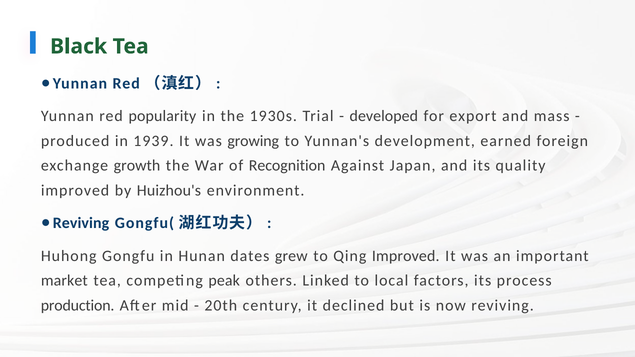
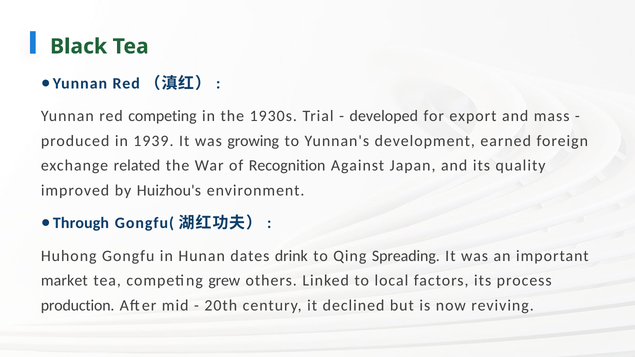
red popularity: popularity -> competing (162, 116)
growth: growth -> related (137, 166)
Reviving: Reviving -> Through (81, 223)
grew: grew -> drink (291, 256)
Qing Improved: Improved -> Spreading (406, 256)
peak: peak -> grew (224, 281)
